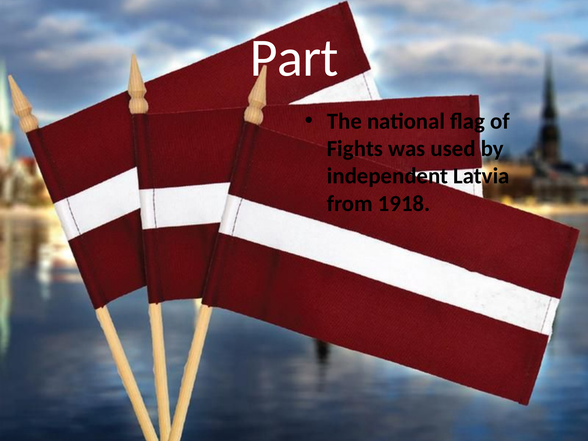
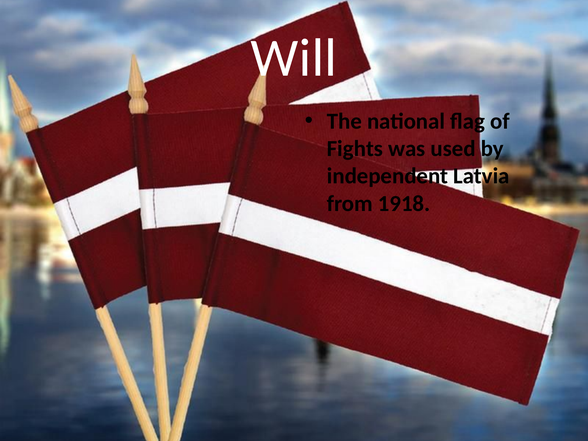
Part: Part -> Will (294, 58)
